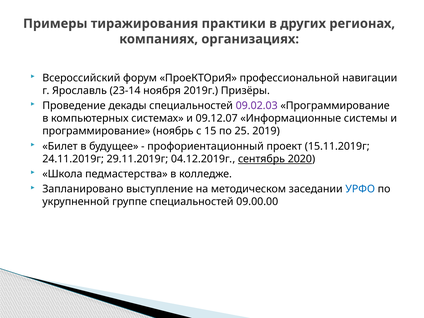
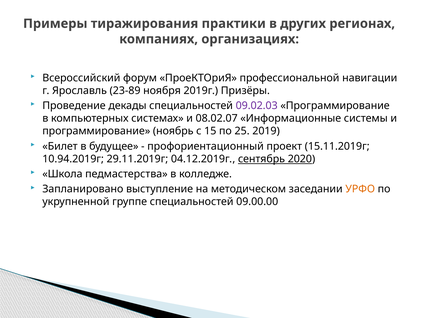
23-14: 23-14 -> 23-89 (125, 91)
09.12.07: 09.12.07 -> 08.02.07 (217, 118)
24.11.2019г: 24.11.2019г -> 10.94.2019г (73, 159)
УРФО colour: blue -> orange (360, 189)
